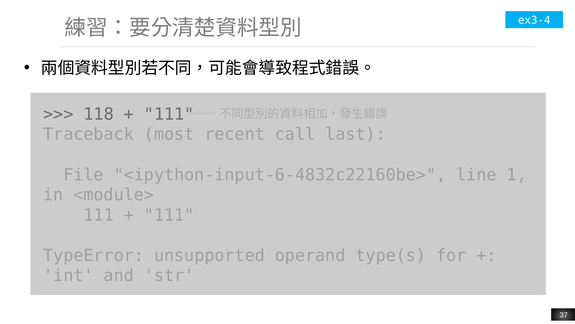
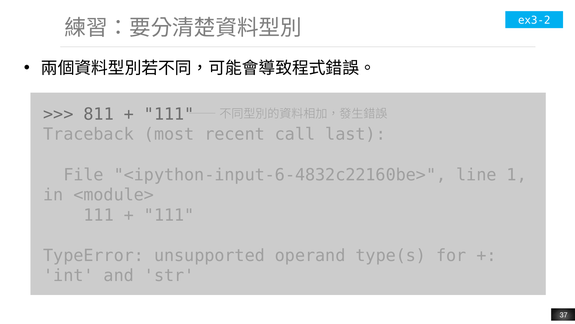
ex3-4: ex3-4 -> ex3-2 (534, 20)
118: 118 -> 811 (99, 114)
